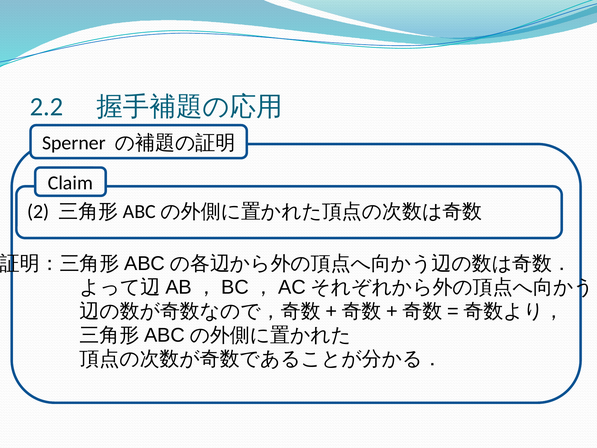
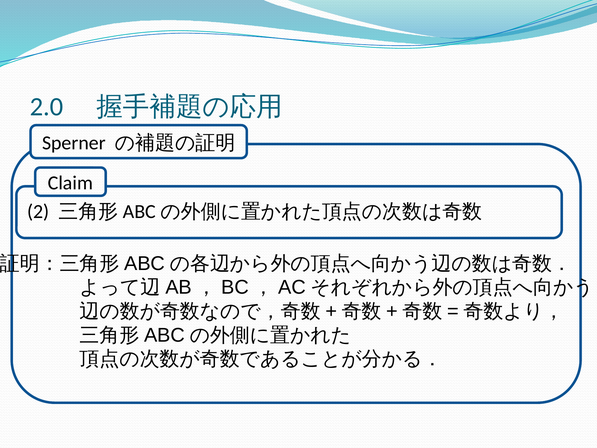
2.2: 2.2 -> 2.0 (47, 107)
